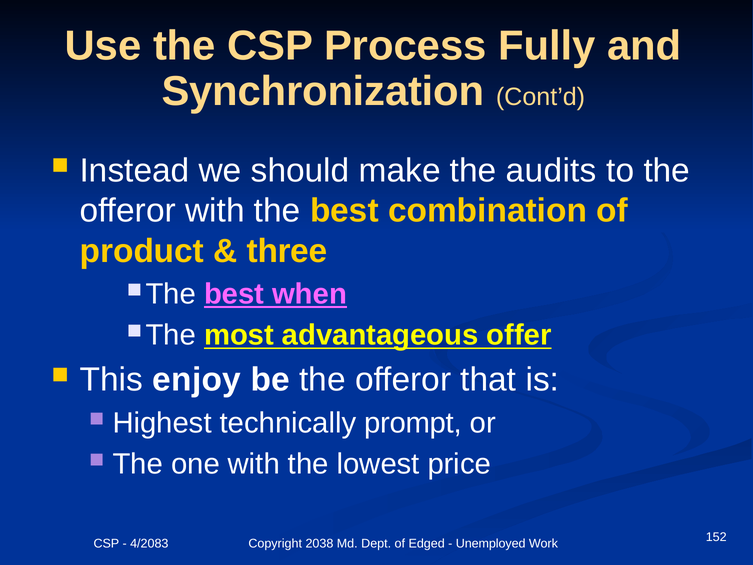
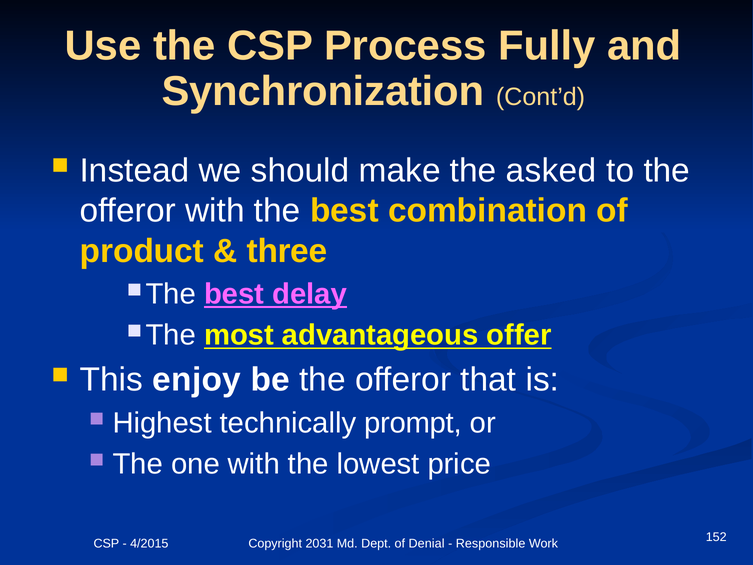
audits: audits -> asked (551, 171)
when: when -> delay (310, 294)
4/2083: 4/2083 -> 4/2015 (149, 543)
2038: 2038 -> 2031 (319, 543)
Edged: Edged -> Denial (427, 543)
Unemployed: Unemployed -> Responsible (491, 543)
